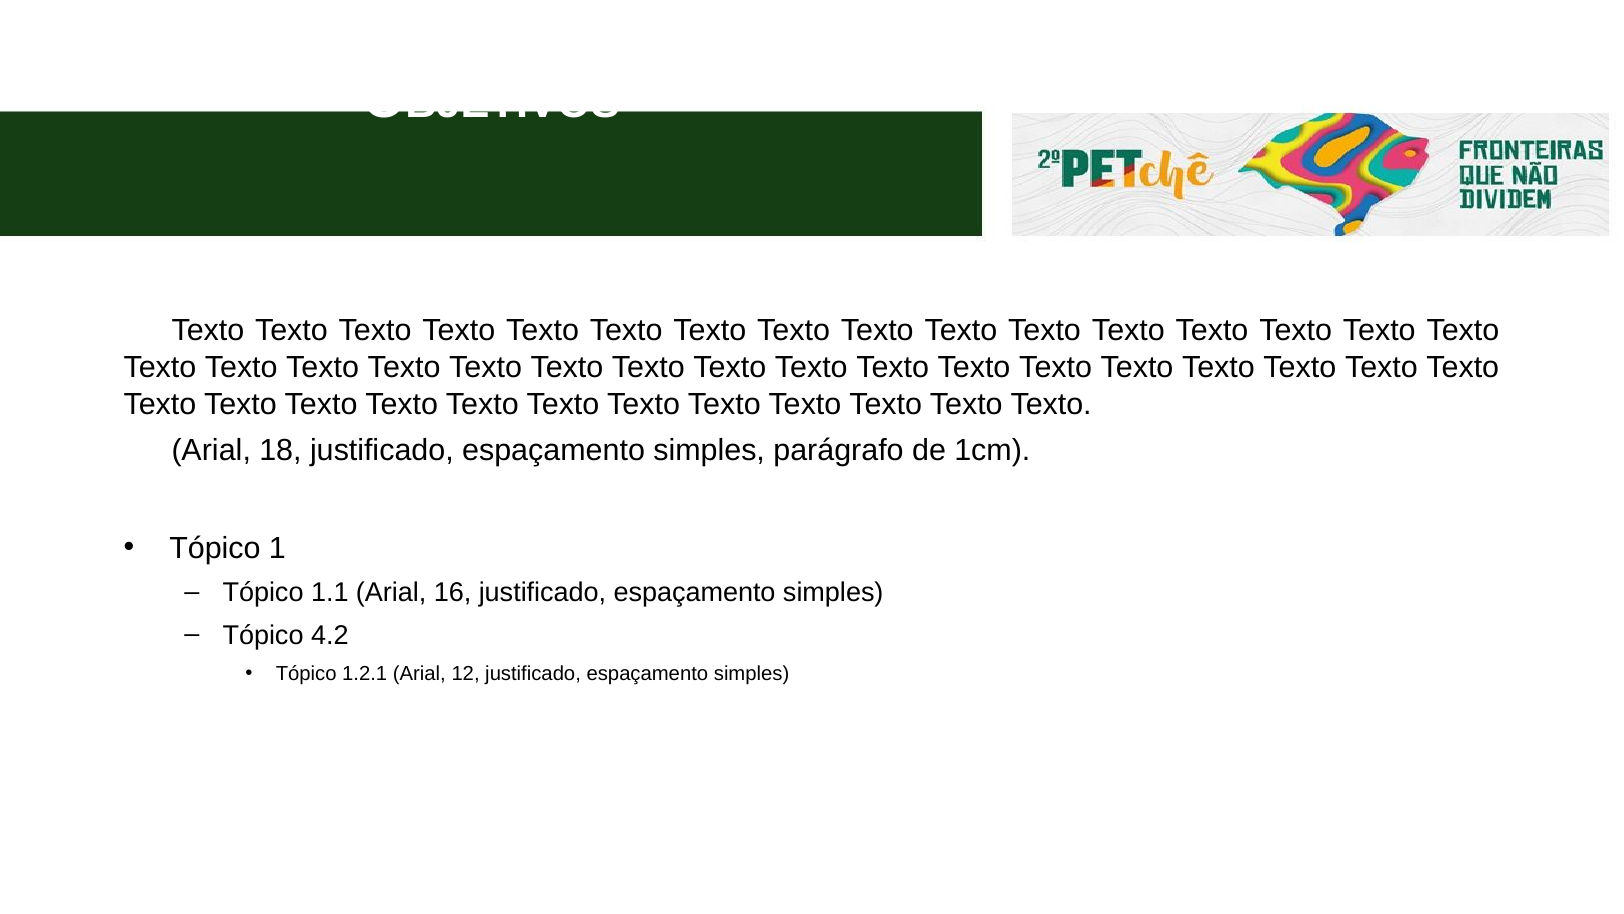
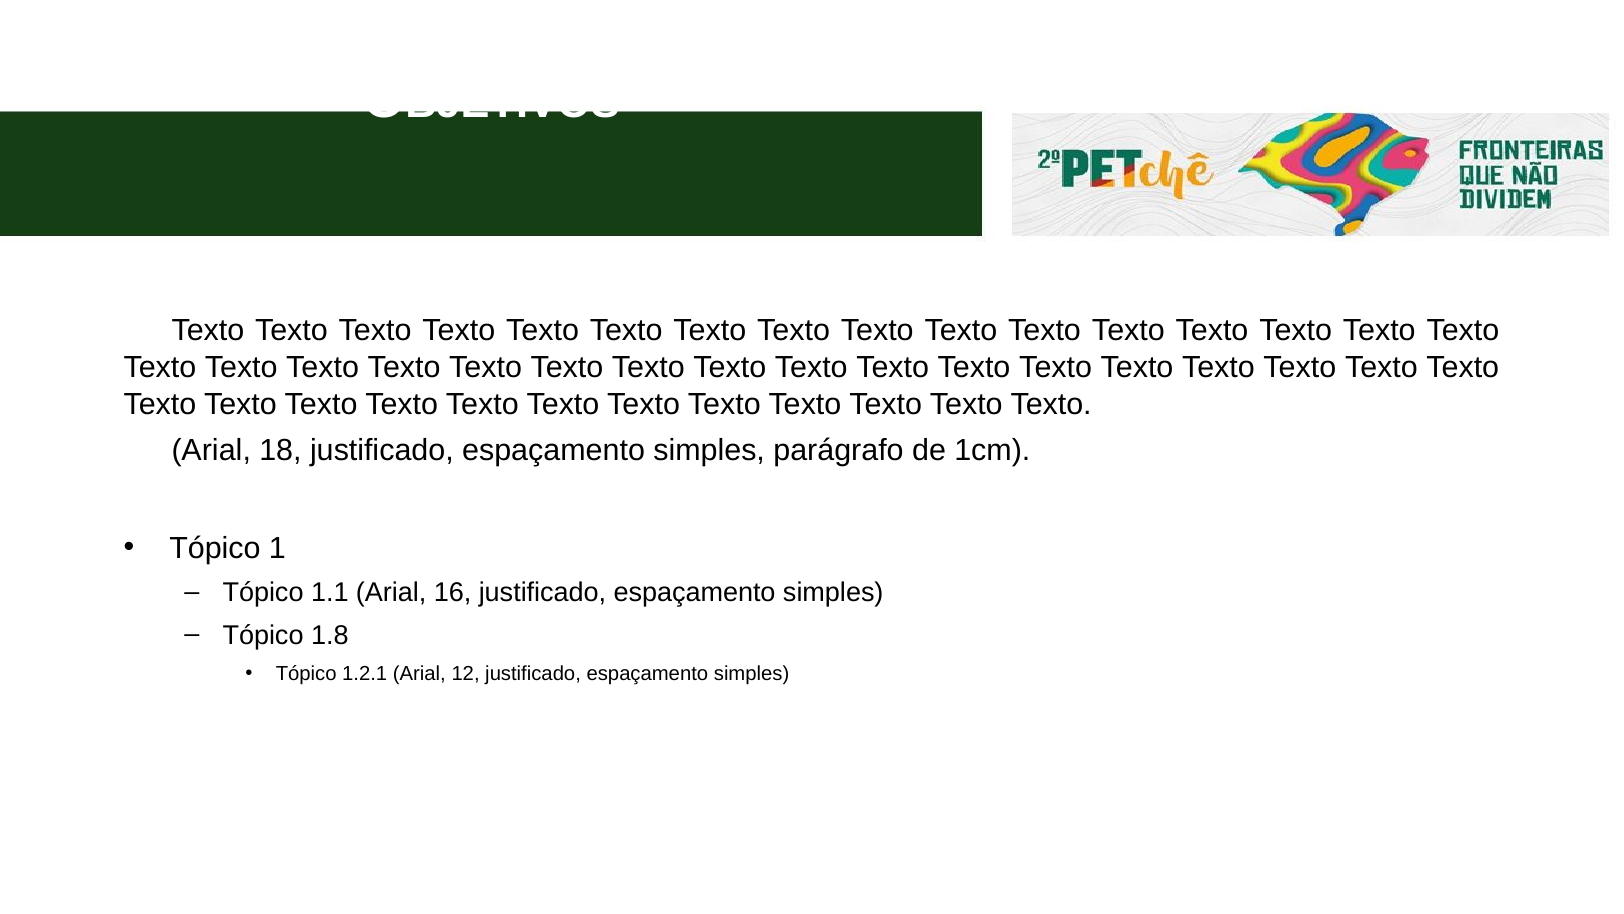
4.2: 4.2 -> 1.8 (330, 635)
